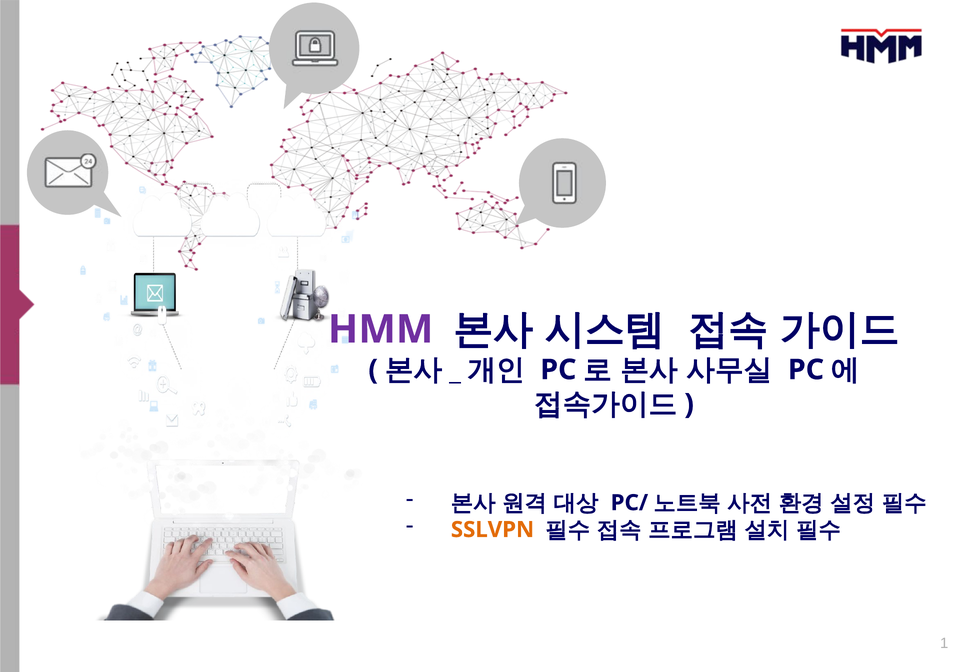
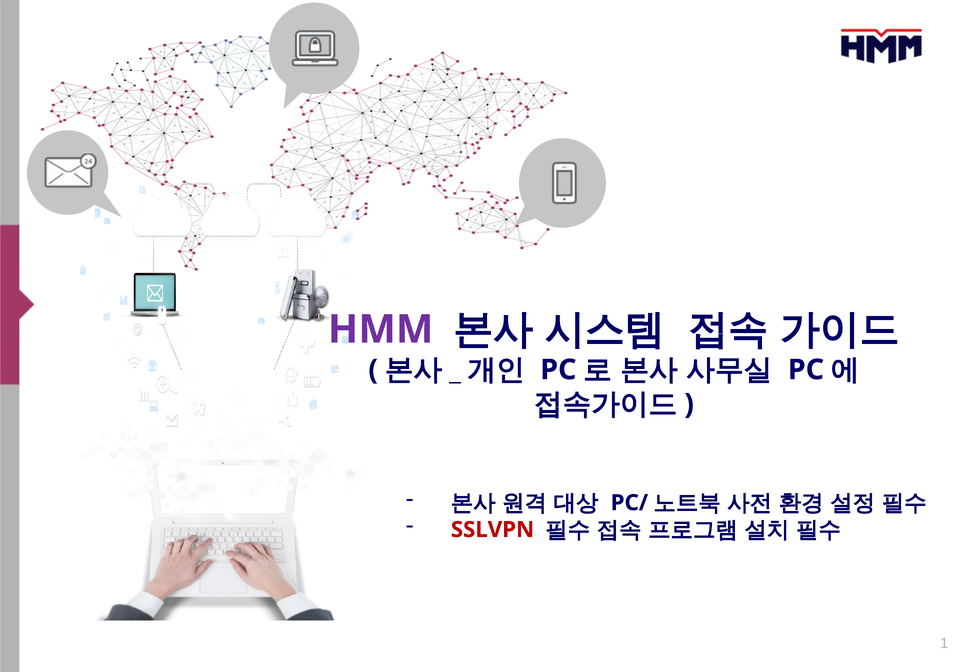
SSLVPN colour: orange -> red (493, 530)
